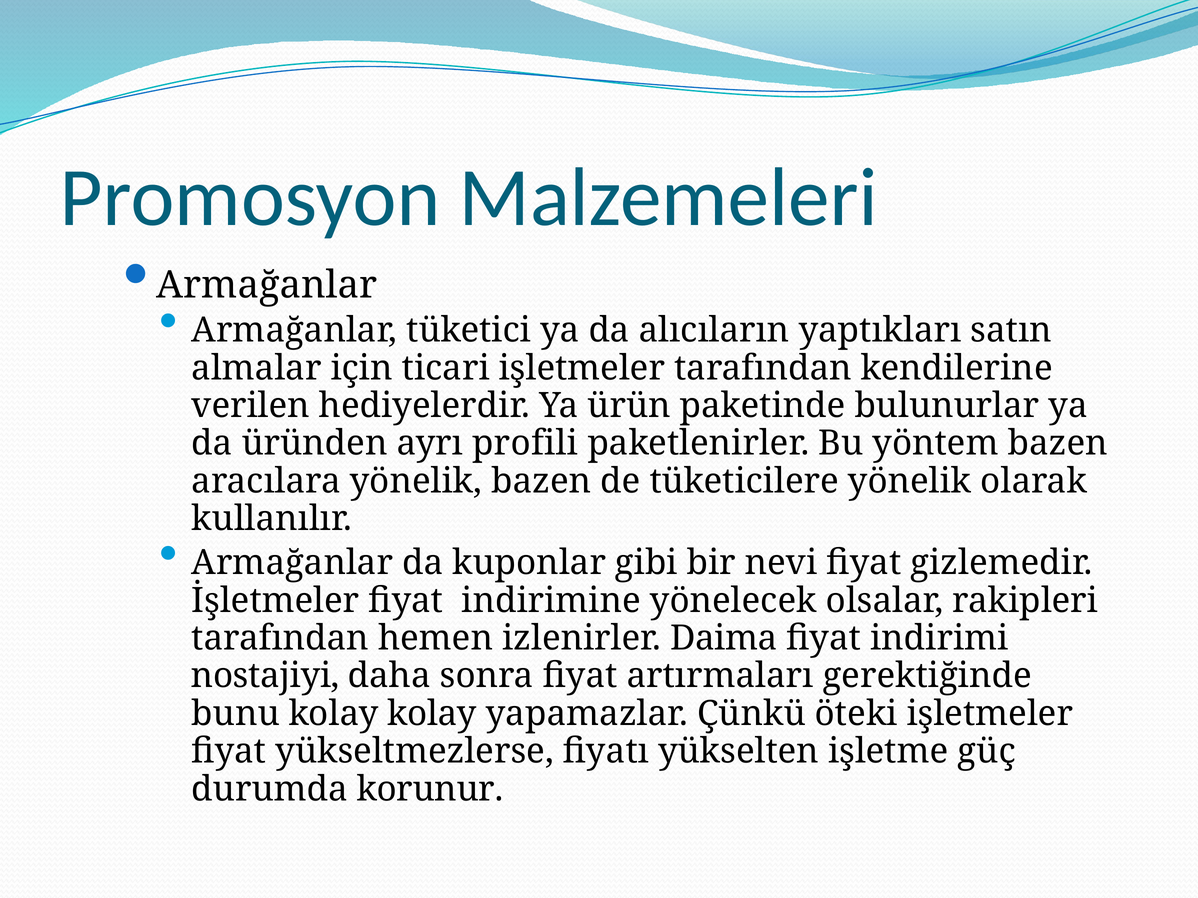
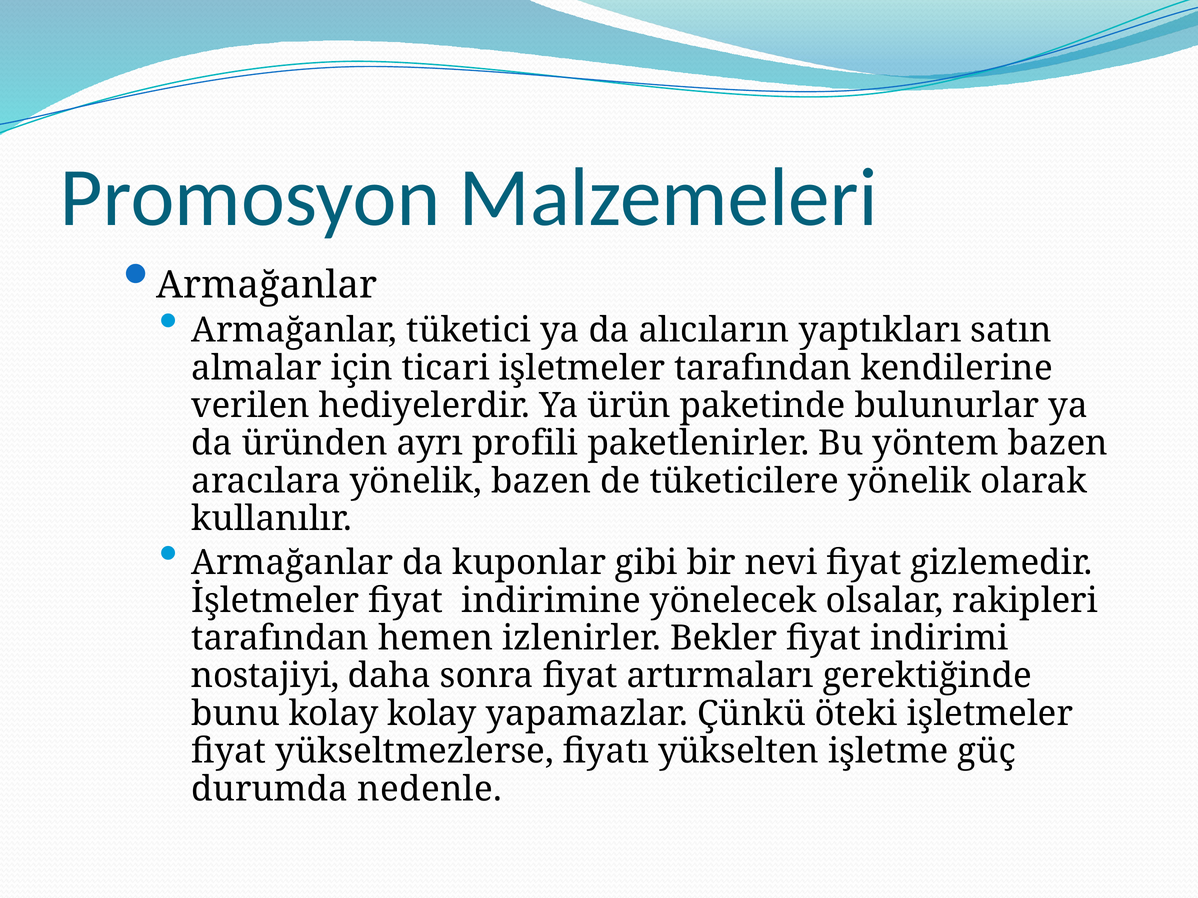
Daima: Daima -> Bekler (724, 639)
korunur: korunur -> nedenle (430, 790)
